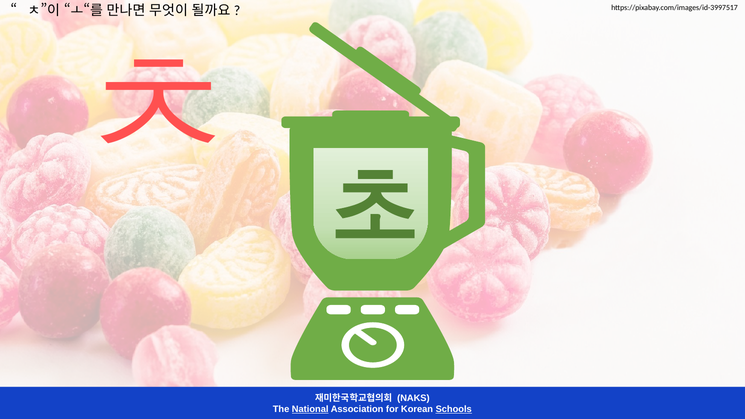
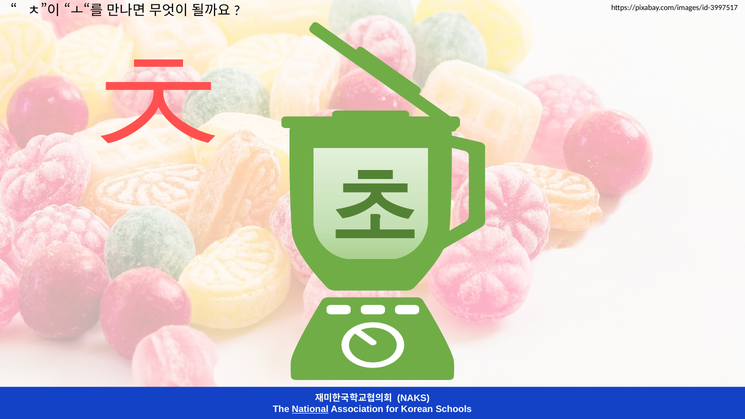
Schools underline: present -> none (454, 409)
